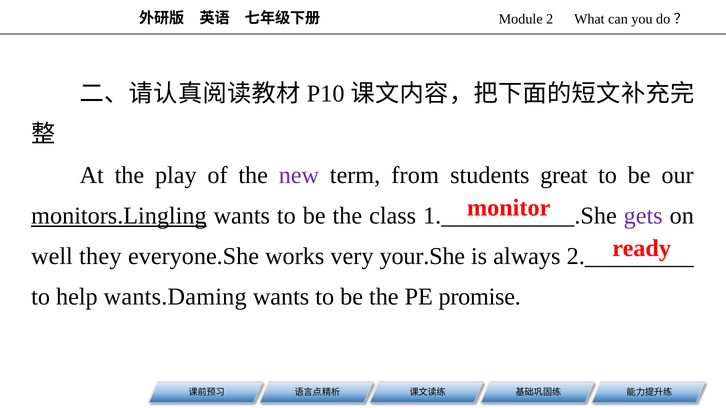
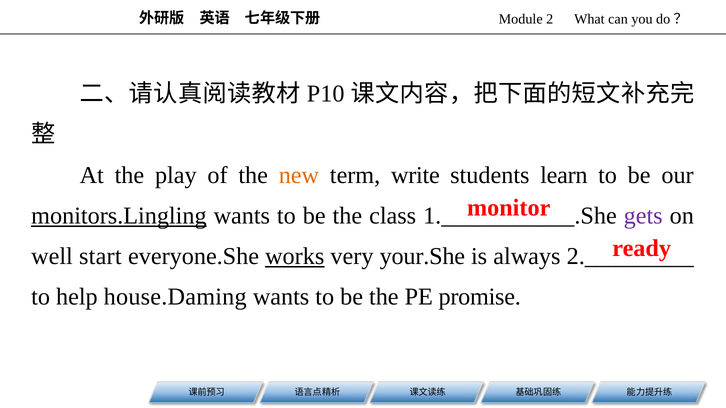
new colour: purple -> orange (299, 175)
from: from -> write (415, 175)
great: great -> learn (564, 175)
they: they -> start (100, 256)
works underline: none -> present (295, 256)
wants.Daming: wants.Daming -> house.Daming (175, 297)
